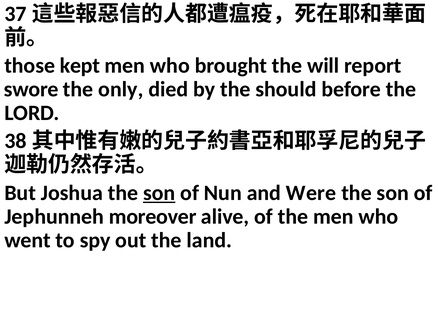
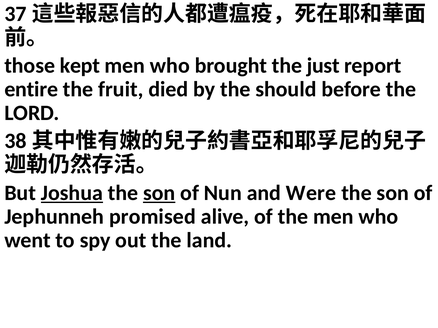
will: will -> just (323, 66)
swore: swore -> entire (31, 89)
only: only -> fruit (121, 89)
Joshua underline: none -> present (72, 193)
moreover: moreover -> promised (152, 217)
